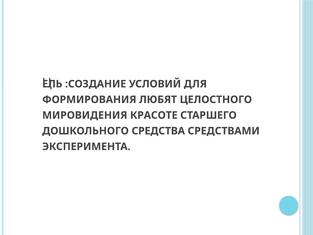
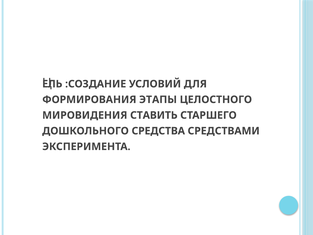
ЛЮБЯТ: ЛЮБЯТ -> ЭТАПЫ (158, 100)
КРАСОТЕ: КРАСОТЕ -> СТАВИТЬ (154, 115)
